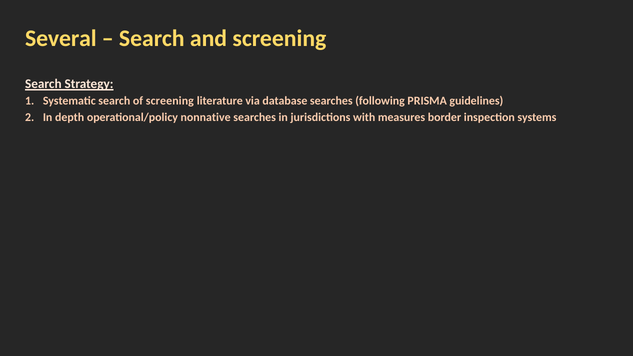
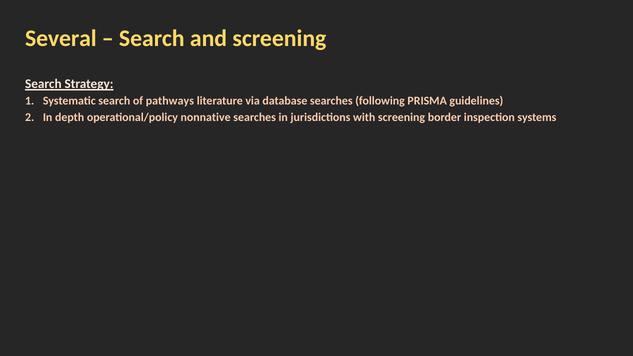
of screening: screening -> pathways (170, 101)
with measures: measures -> screening (402, 117)
